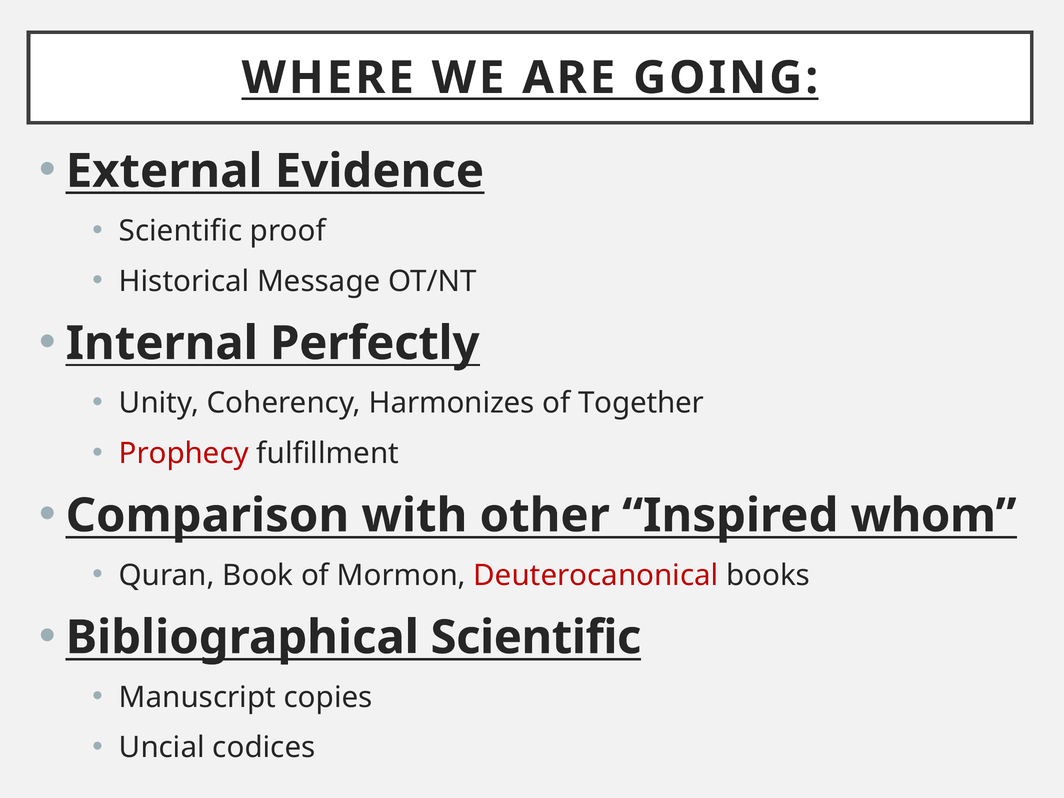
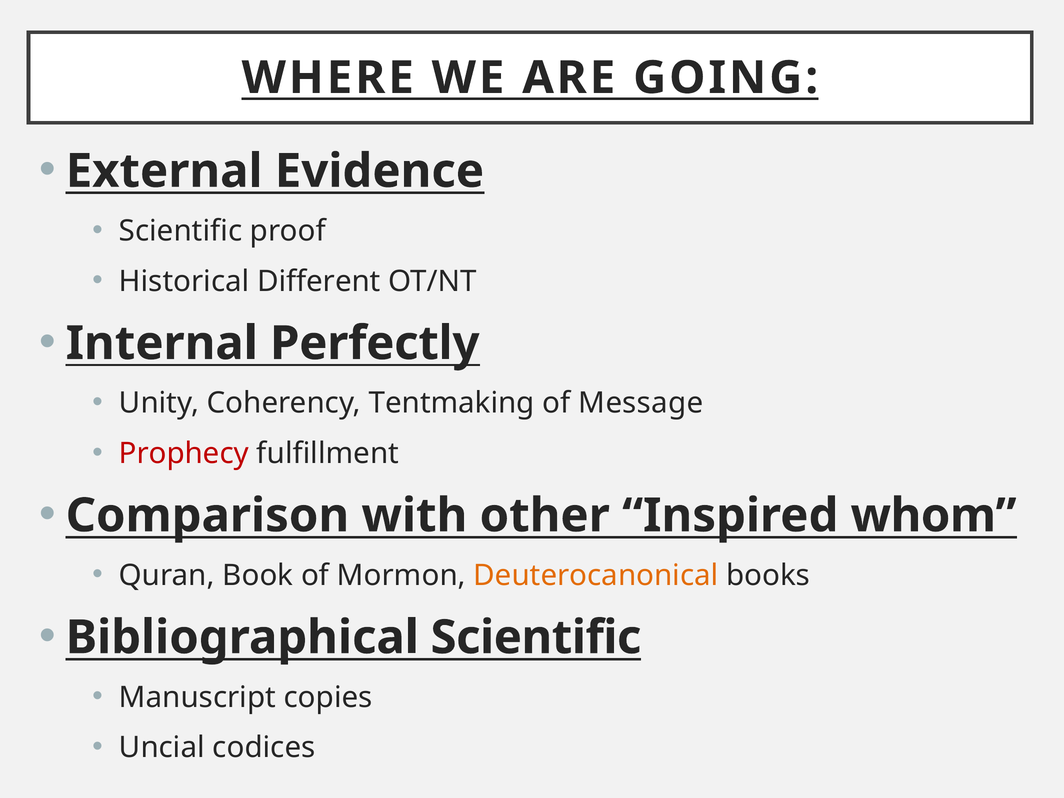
Message: Message -> Different (319, 281)
Harmonizes: Harmonizes -> Tentmaking (452, 403)
Together: Together -> Message (641, 403)
Deuterocanonical colour: red -> orange (596, 575)
